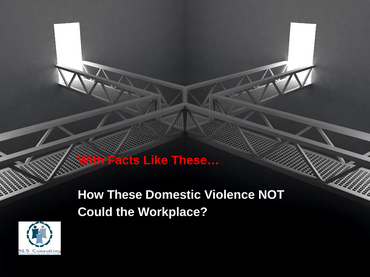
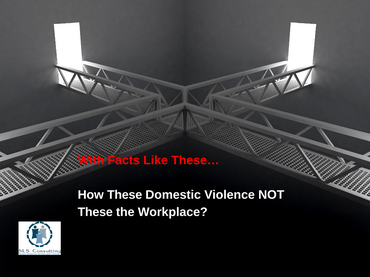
Could: Could -> These (95, 212)
